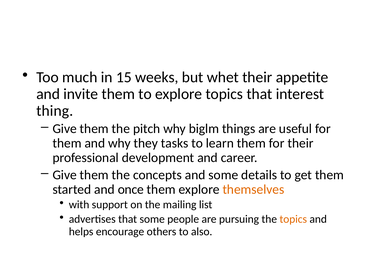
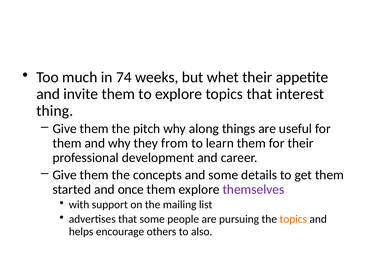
15: 15 -> 74 (124, 77)
biglm: biglm -> along (204, 129)
tasks: tasks -> from (175, 143)
themselves colour: orange -> purple (253, 189)
